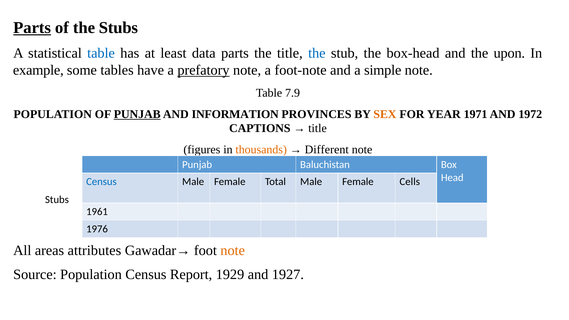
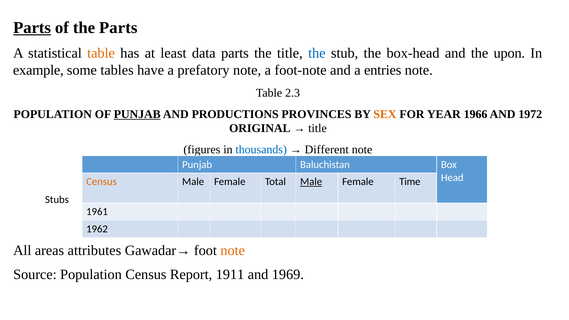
the Stubs: Stubs -> Parts (118, 28)
table colour: blue -> orange (101, 53)
prefatory underline: present -> none (203, 70)
simple: simple -> entries (383, 70)
7.9: 7.9 -> 2.3 (293, 93)
INFORMATION: INFORMATION -> PRODUCTIONS (235, 114)
1971: 1971 -> 1966 (476, 114)
CAPTIONS: CAPTIONS -> ORIGINAL (260, 128)
thousands colour: orange -> blue (261, 150)
Census colour: blue -> orange (101, 182)
Male underline: none -> present (311, 182)
Cells: Cells -> Time (410, 182)
1976: 1976 -> 1962 (97, 229)
1929: 1929 -> 1911 (230, 275)
1927: 1927 -> 1969 (288, 275)
